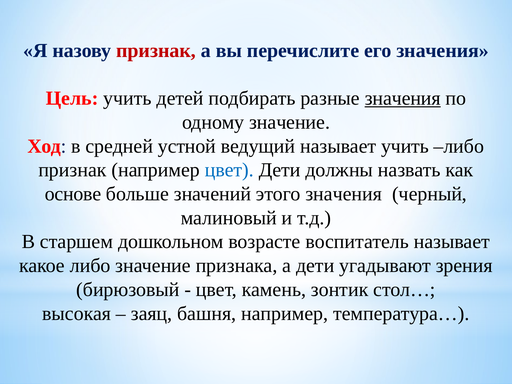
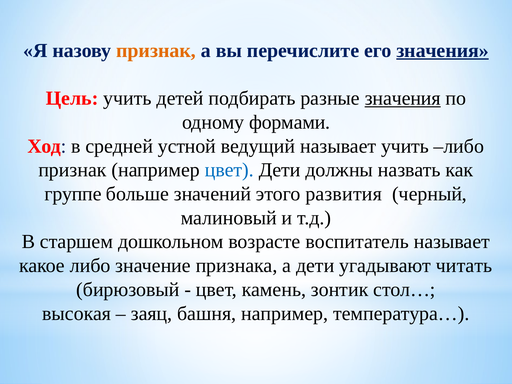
признак colour: red -> orange (156, 50)
значения underline: none -> present (443, 50)
одному значение: значение -> формами (290, 122)
основе: основе -> группе (73, 194)
этого значения: значения -> развития (344, 194)
зрения: зрения -> читать (464, 266)
